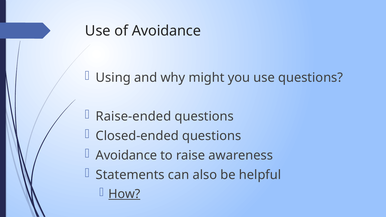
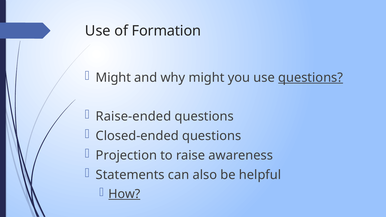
of Avoidance: Avoidance -> Formation (166, 31)
Using: Using -> Might (113, 78)
questions underline: none -> present (311, 78)
Avoidance: Avoidance -> Projection (126, 155)
